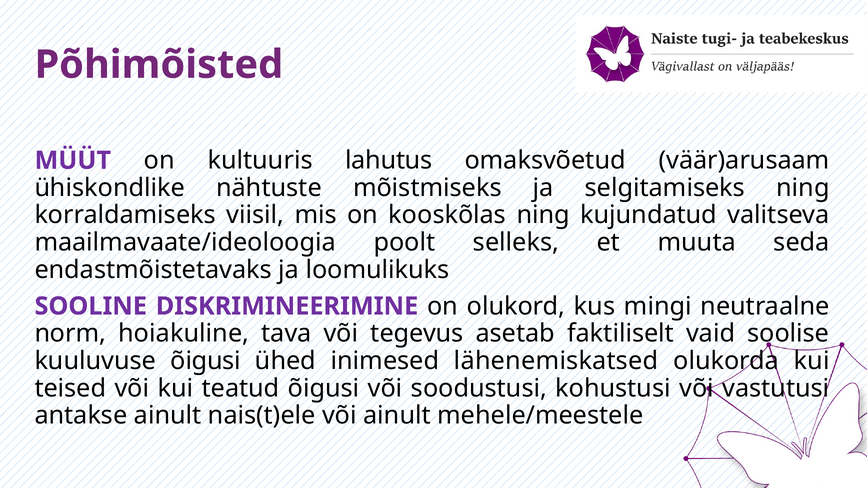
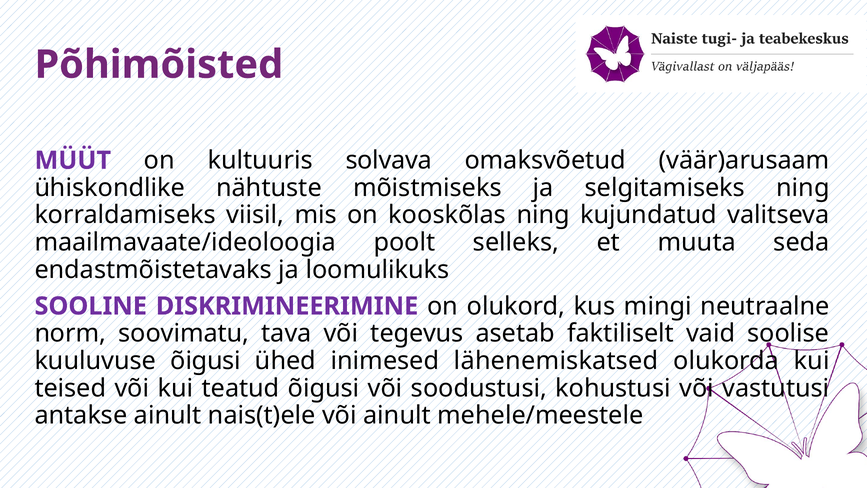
lahutus: lahutus -> solvava (389, 160)
hoiakuline: hoiakuline -> soovimatu (184, 333)
